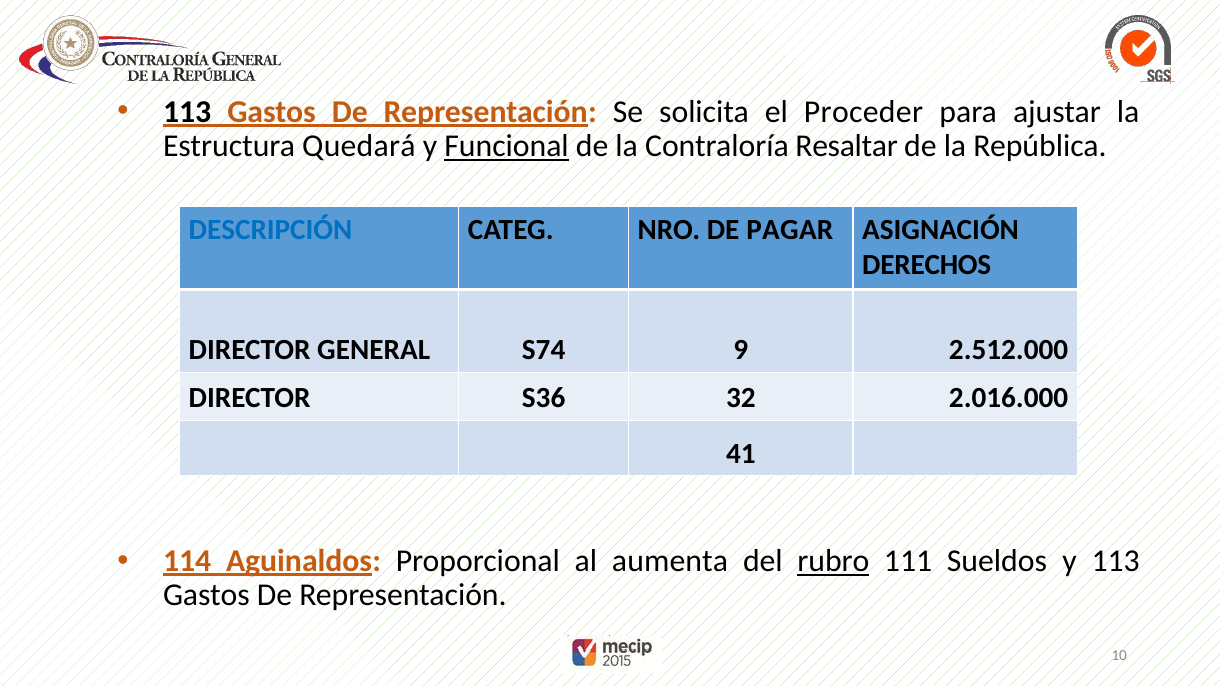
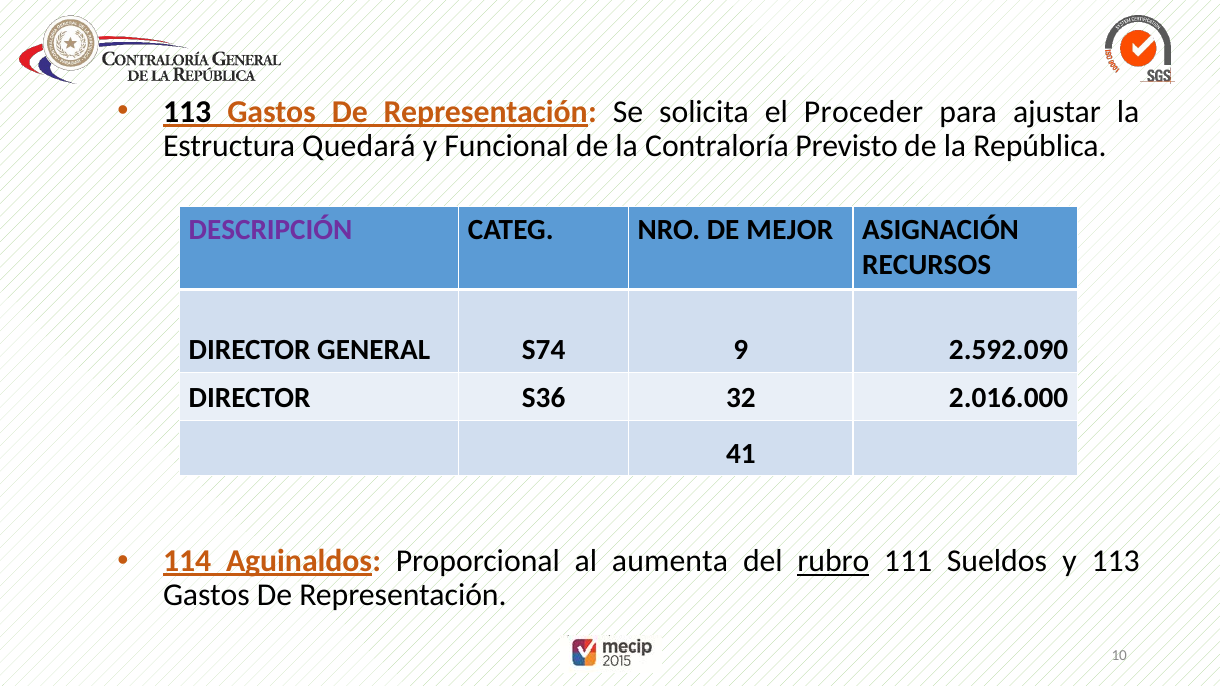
Funcional underline: present -> none (507, 146)
Resaltar: Resaltar -> Previsto (847, 146)
DESCRIPCIÓN colour: blue -> purple (271, 230)
PAGAR: PAGAR -> MEJOR (790, 230)
DERECHOS: DERECHOS -> RECURSOS (927, 265)
2.512.000: 2.512.000 -> 2.592.090 (1009, 350)
